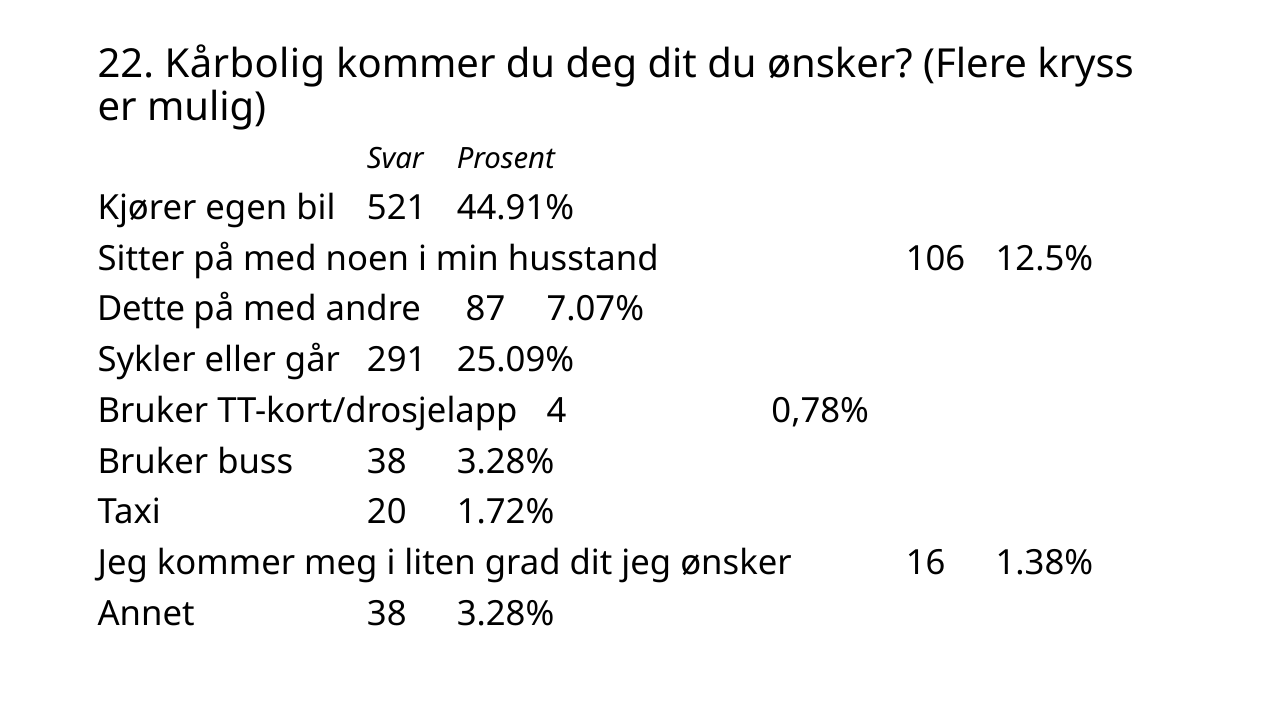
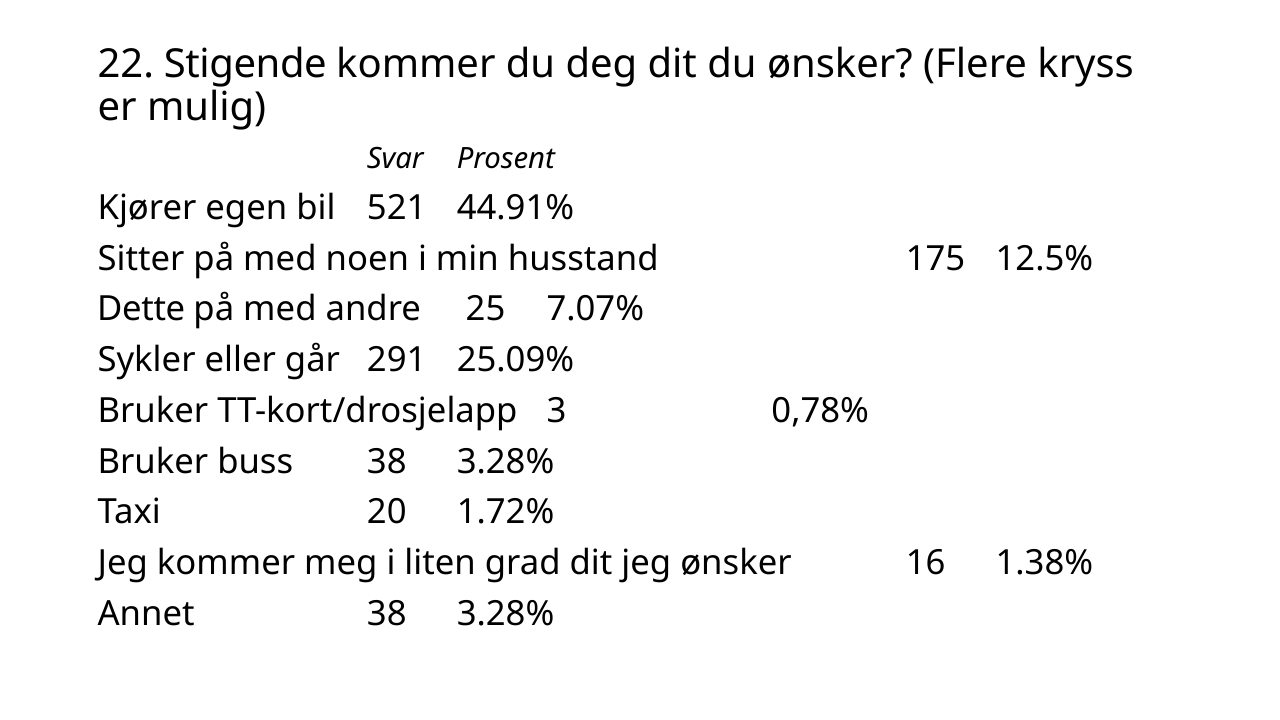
Kårbolig: Kårbolig -> Stigende (245, 64)
106: 106 -> 175 (936, 259)
87: 87 -> 25 (486, 310)
4: 4 -> 3 (557, 411)
